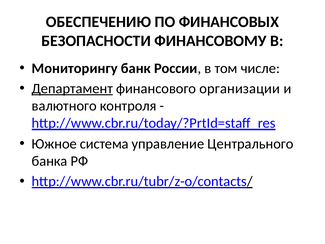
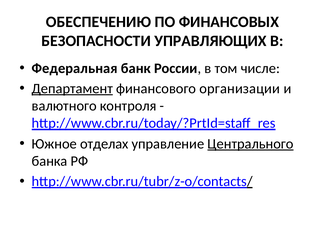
ФИНАНСОВОМУ: ФИНАНСОВОМУ -> УПРАВЛЯЮЩИХ (211, 41)
Мониторингу: Мониторингу -> Федеральная (75, 68)
система: система -> отделах (104, 144)
Центрального underline: none -> present (251, 144)
